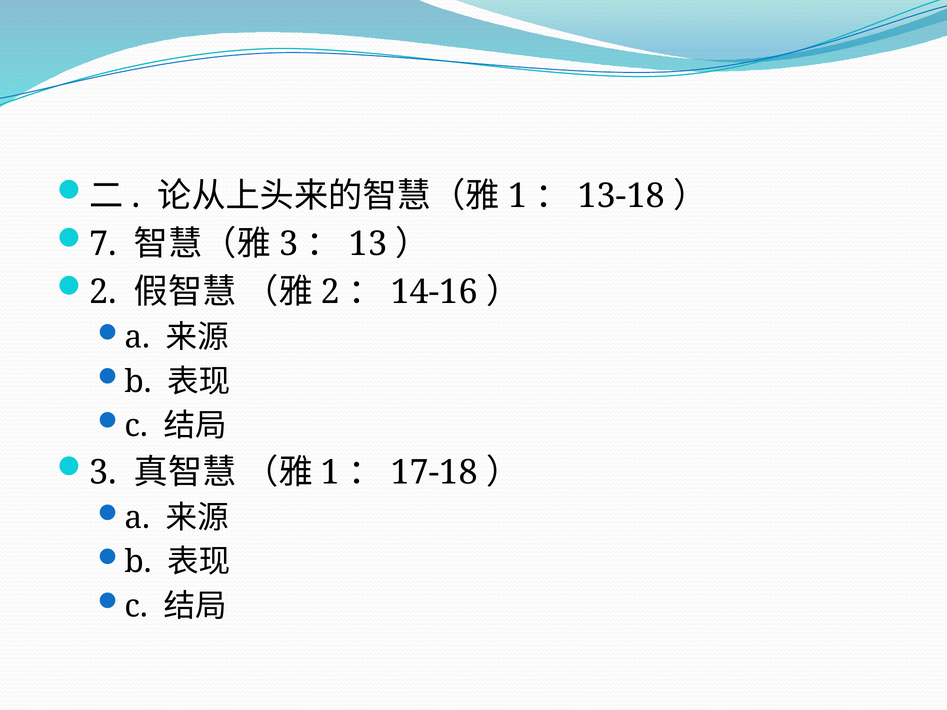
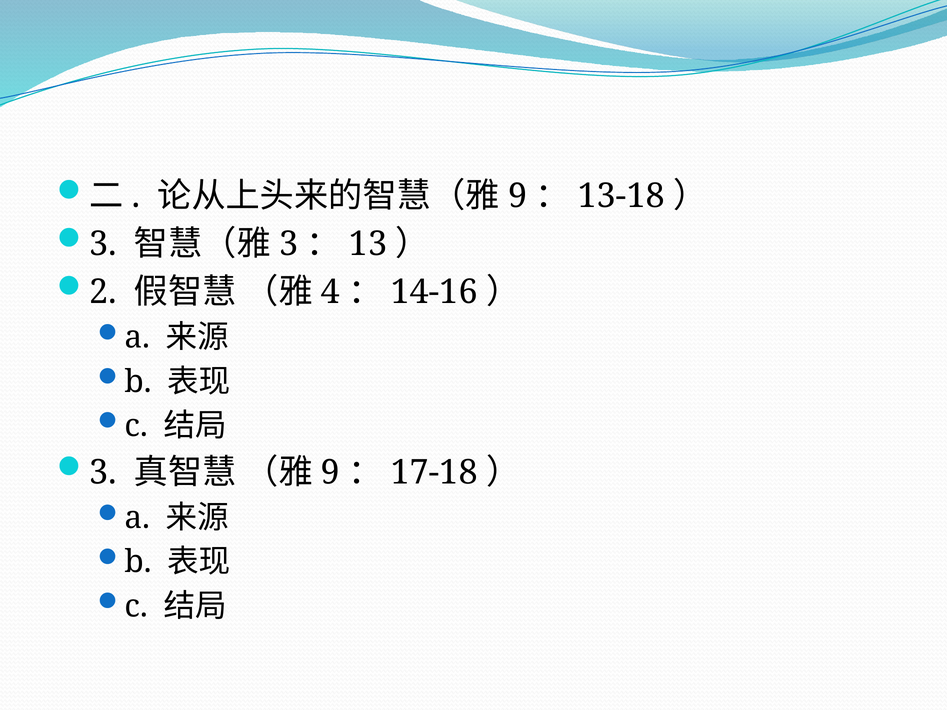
1: 1 -> 9 (518, 196)
7: 7 -> 3 (103, 244)
2: 2 -> 4 (331, 292)
1: 1 -> 9 (331, 472)
